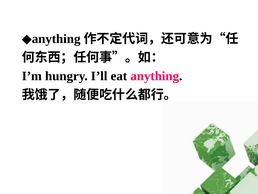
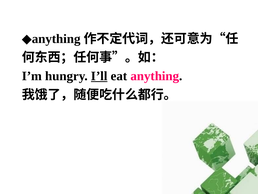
I’ll underline: none -> present (99, 76)
